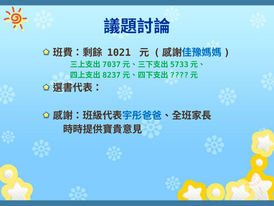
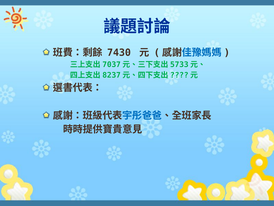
1021: 1021 -> 7430 (119, 52)
